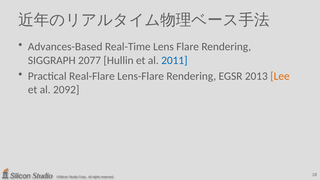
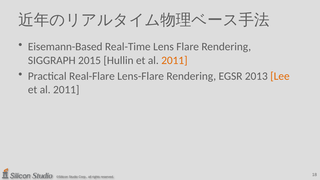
Advances-Based: Advances-Based -> Eisemann-Based (65, 47)
2077: 2077 -> 2015 (90, 60)
2011 colour: blue -> orange (174, 60)
2092: 2092 -> 2011 (66, 90)
